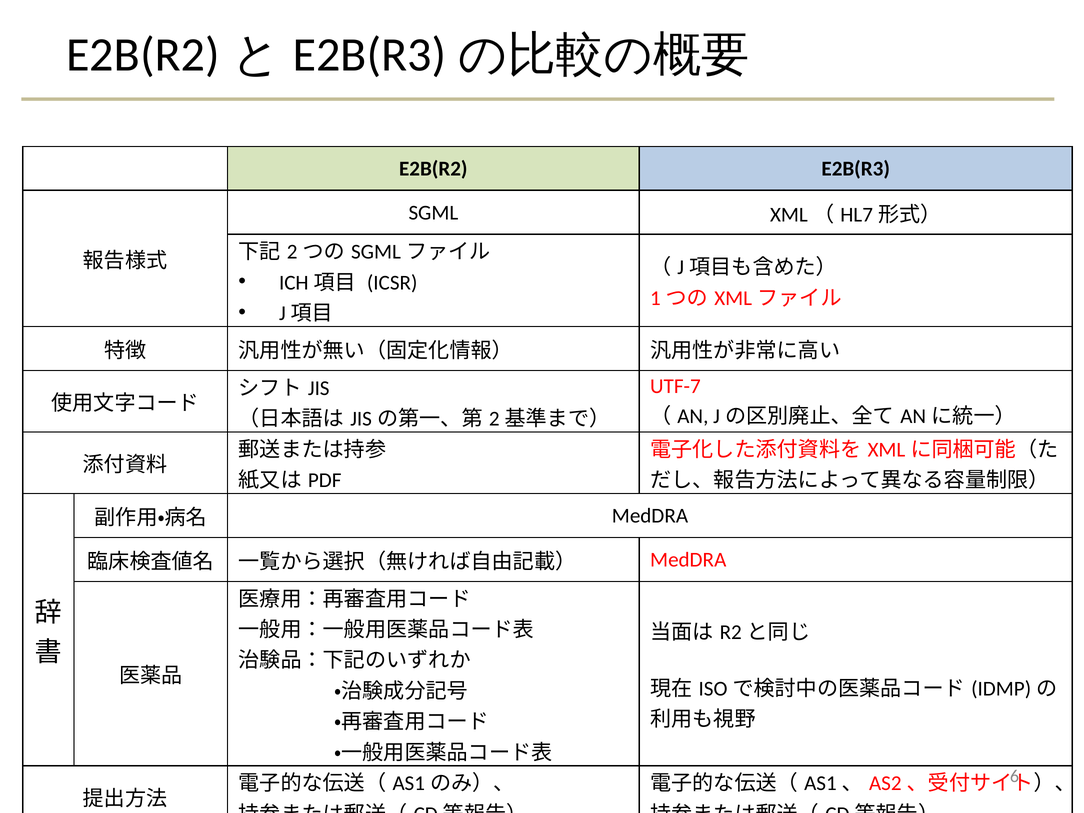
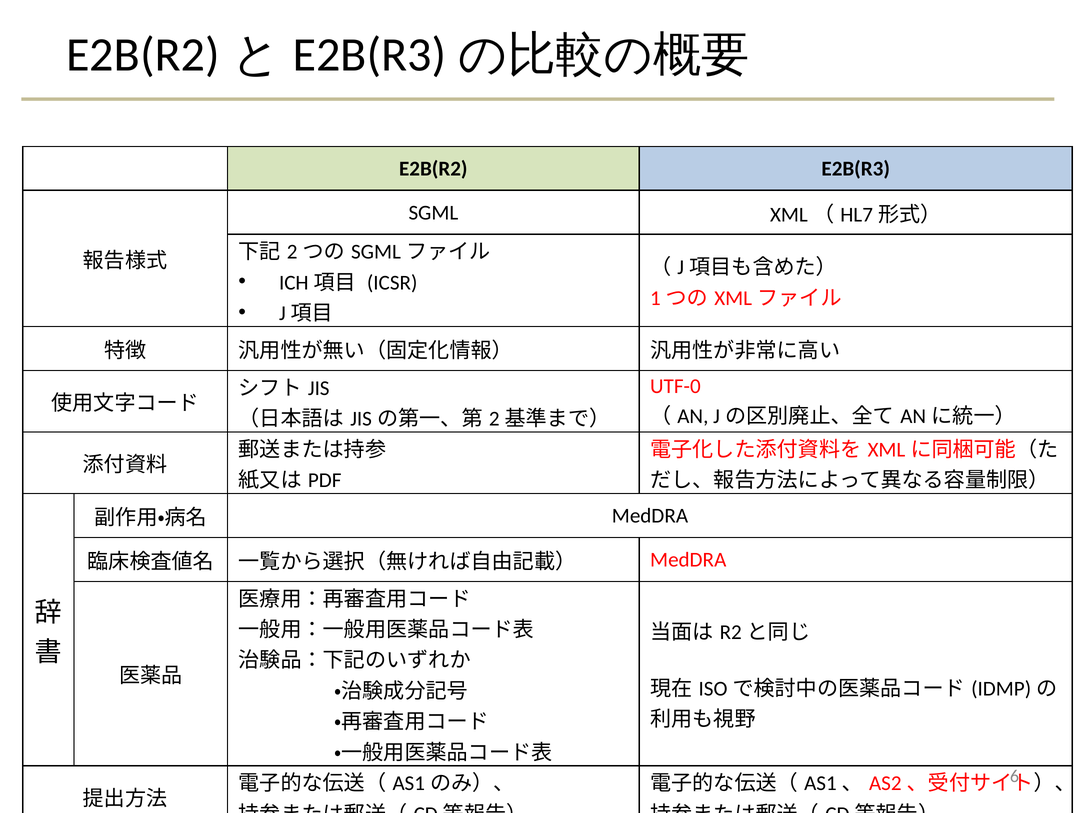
UTF-7: UTF-7 -> UTF-0 (675, 386)
